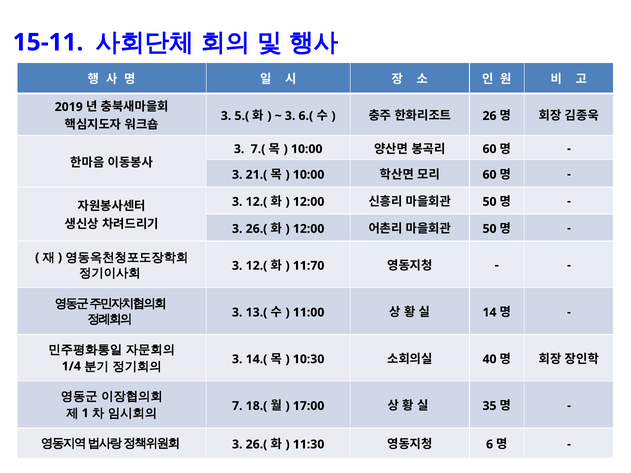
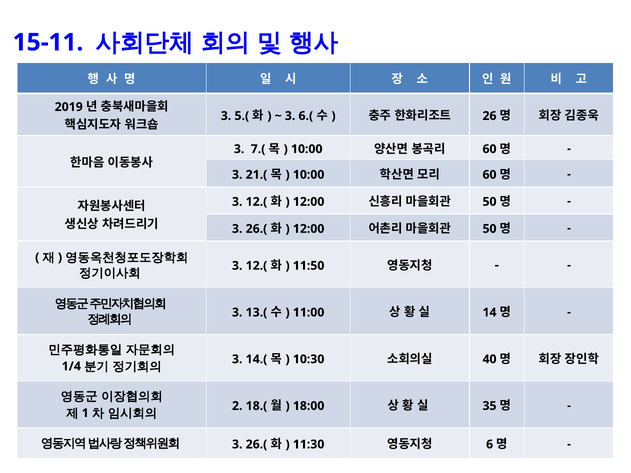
11:70: 11:70 -> 11:50 (309, 266)
7: 7 -> 2 (237, 406)
17:00: 17:00 -> 18:00 (309, 406)
